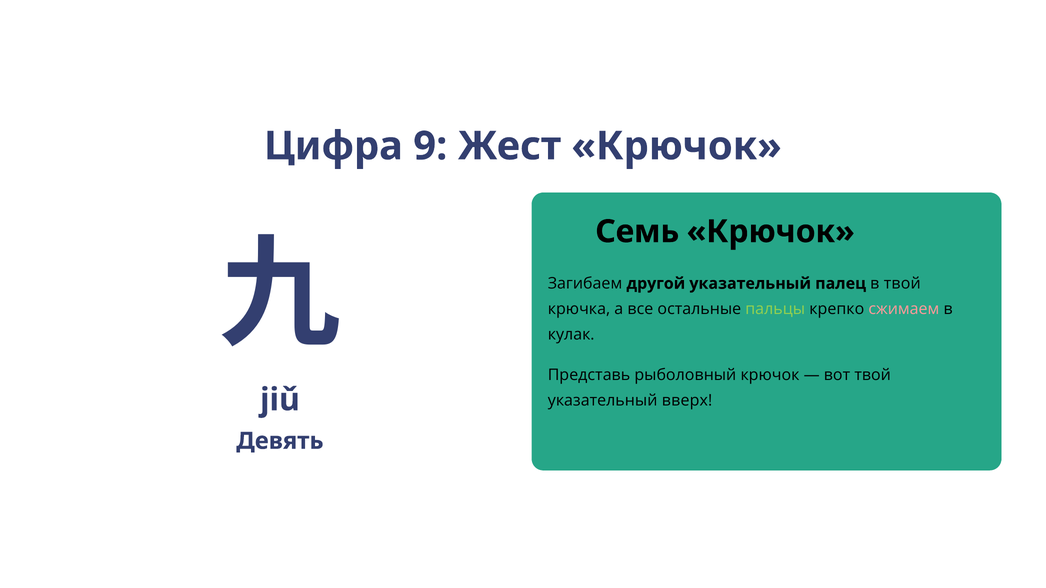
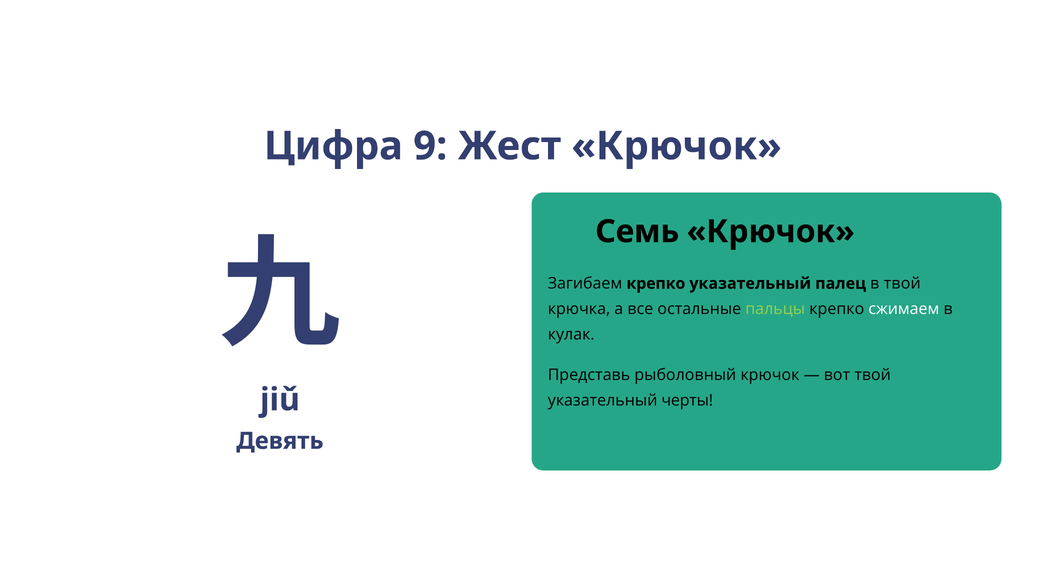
Загибаем другой: другой -> крепко (656, 284)
сжимаем colour: pink -> white (904, 309)
вверх: вверх -> черты (687, 401)
